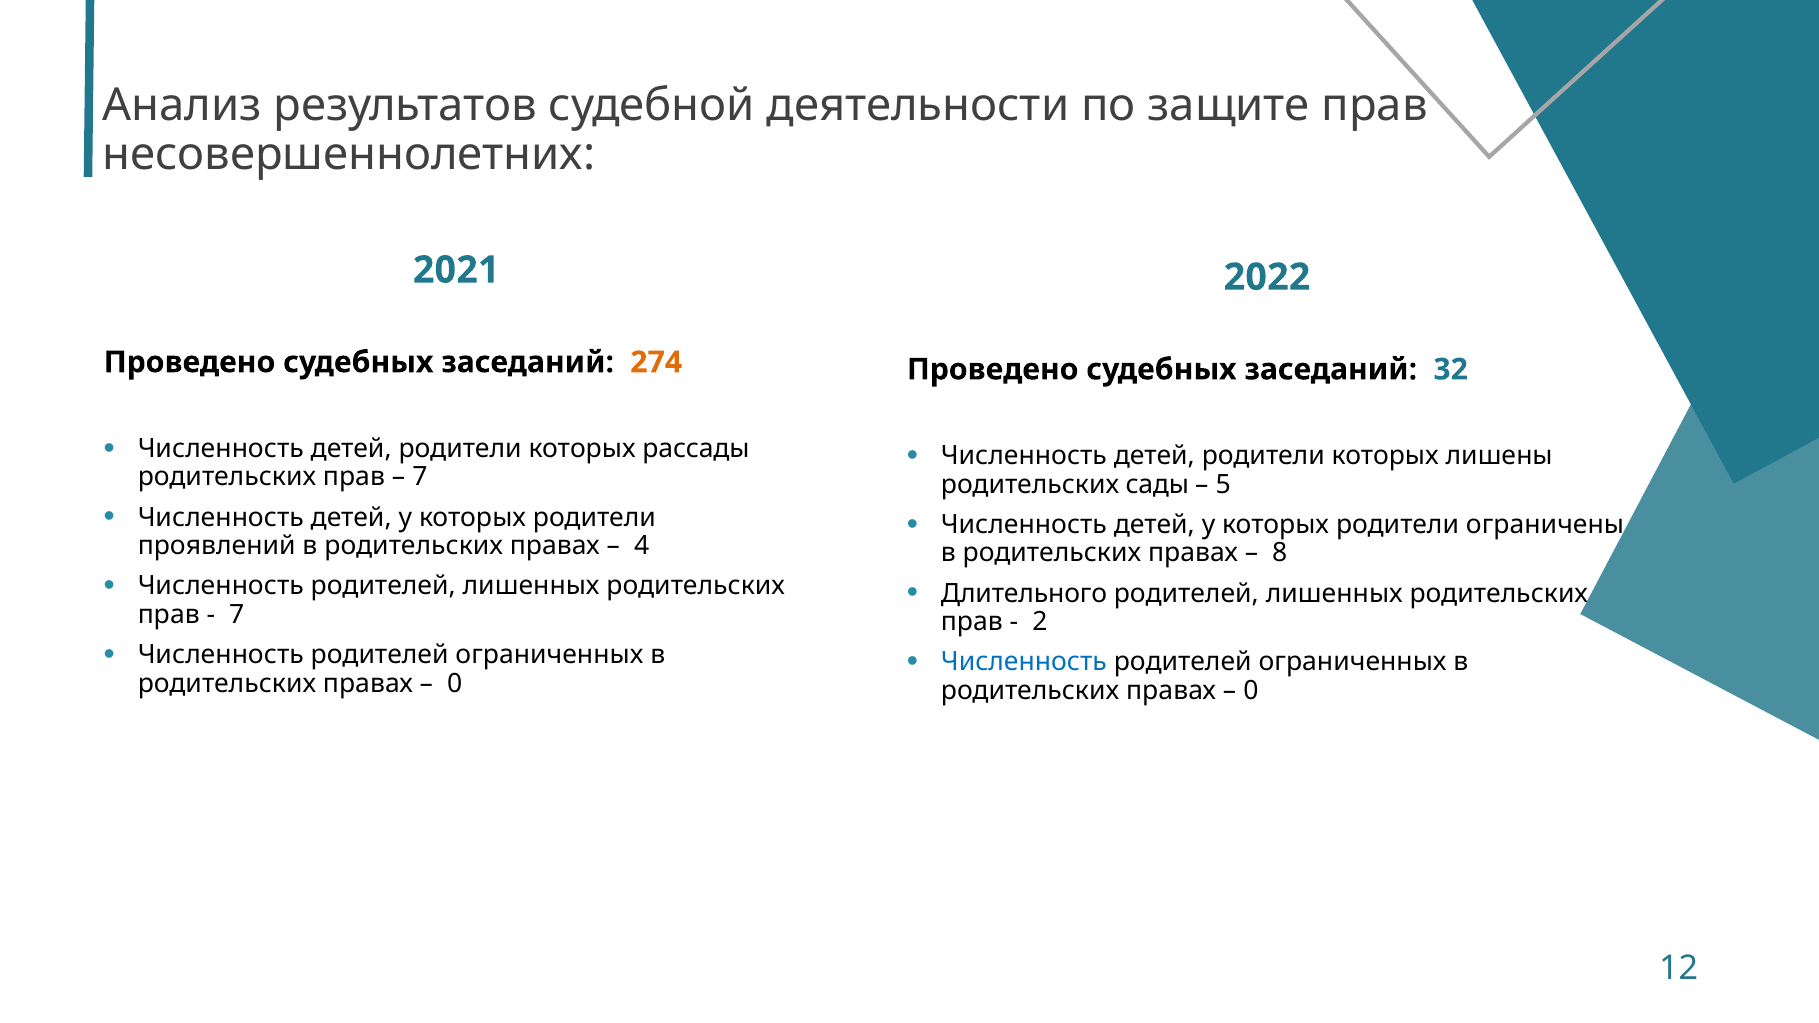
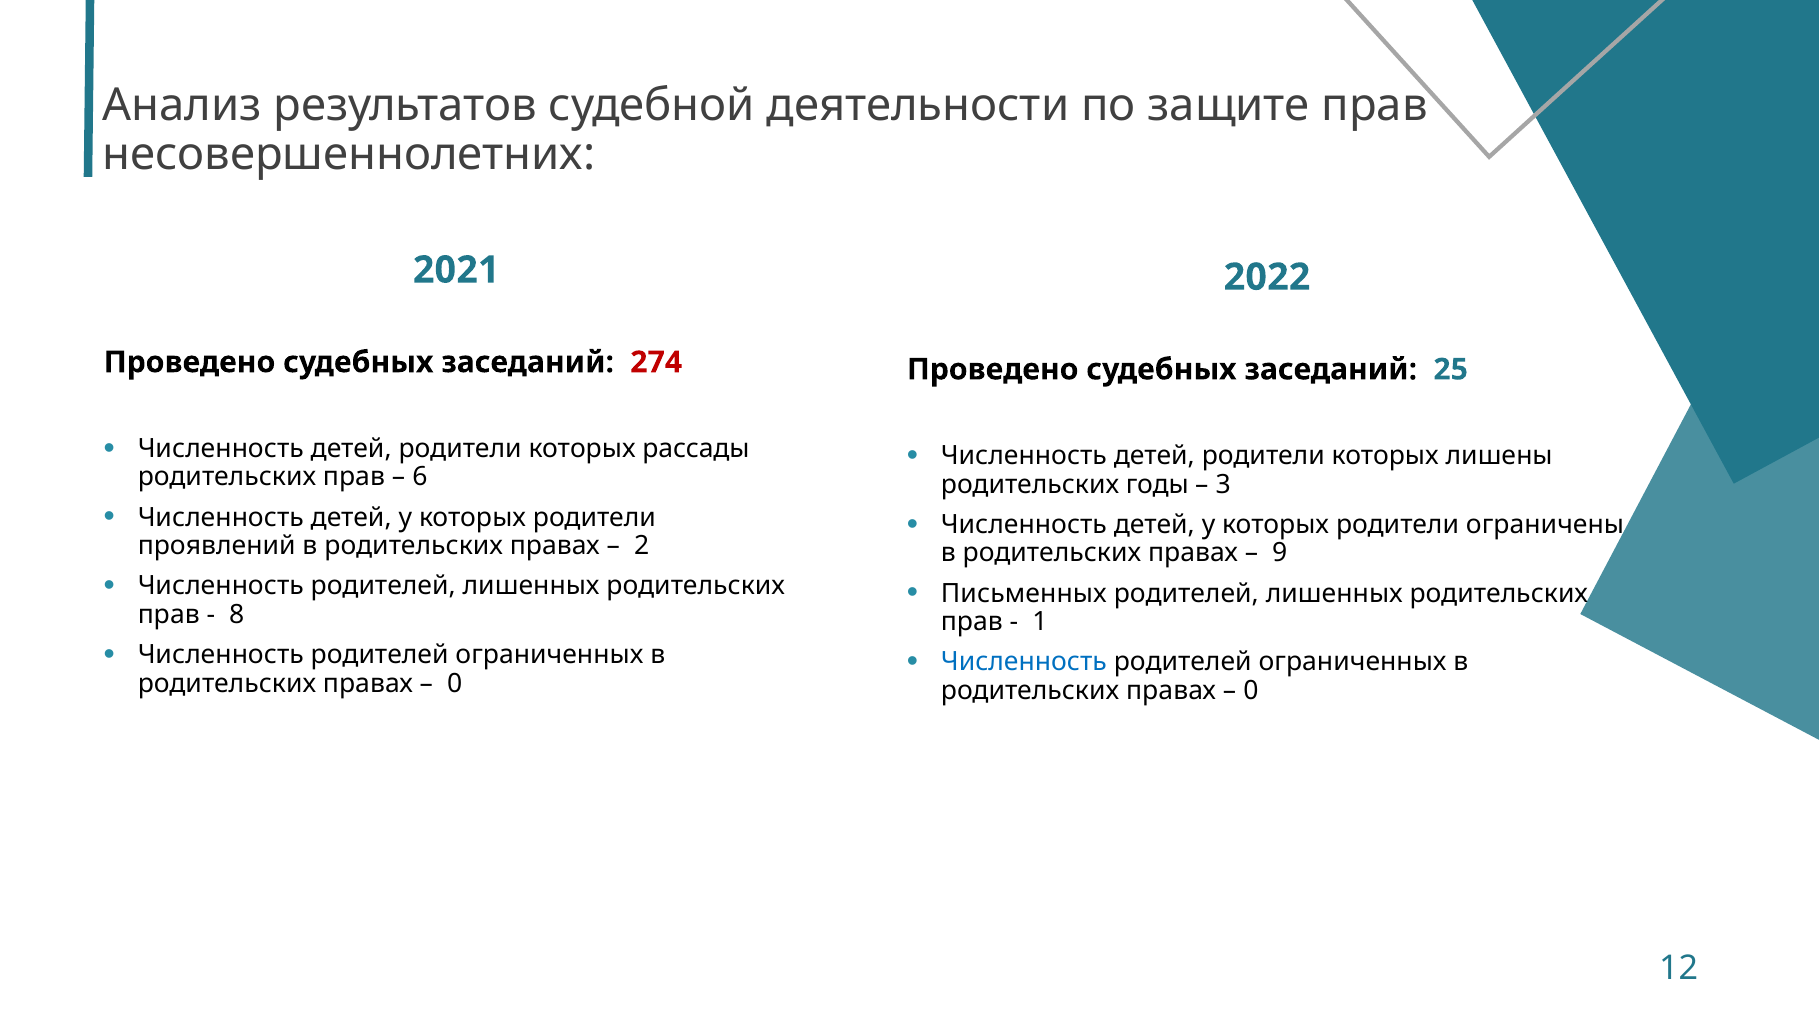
274 colour: orange -> red (656, 362)
32: 32 -> 25 (1451, 370)
7: 7 -> 6 (420, 477)
сады: сады -> годы (1157, 484)
5: 5 -> 3 (1223, 484)
4: 4 -> 2 (642, 546)
8: 8 -> 9 (1280, 553)
Длительного: Длительного -> Письменных (1024, 593)
7: 7 -> 8 (237, 615)
2: 2 -> 1 (1040, 622)
